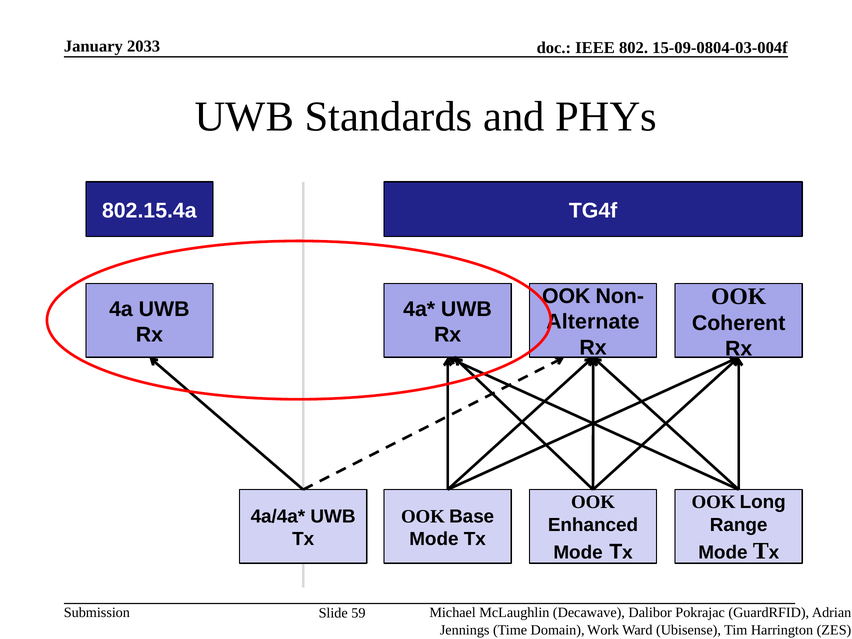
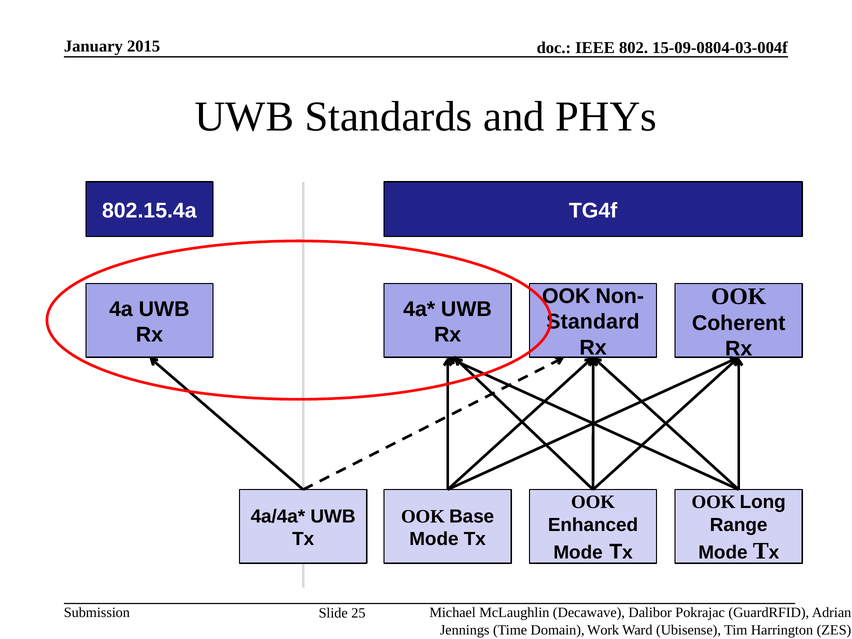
2033: 2033 -> 2015 (144, 46)
Alternate: Alternate -> Standard (593, 322)
59: 59 -> 25 (358, 613)
